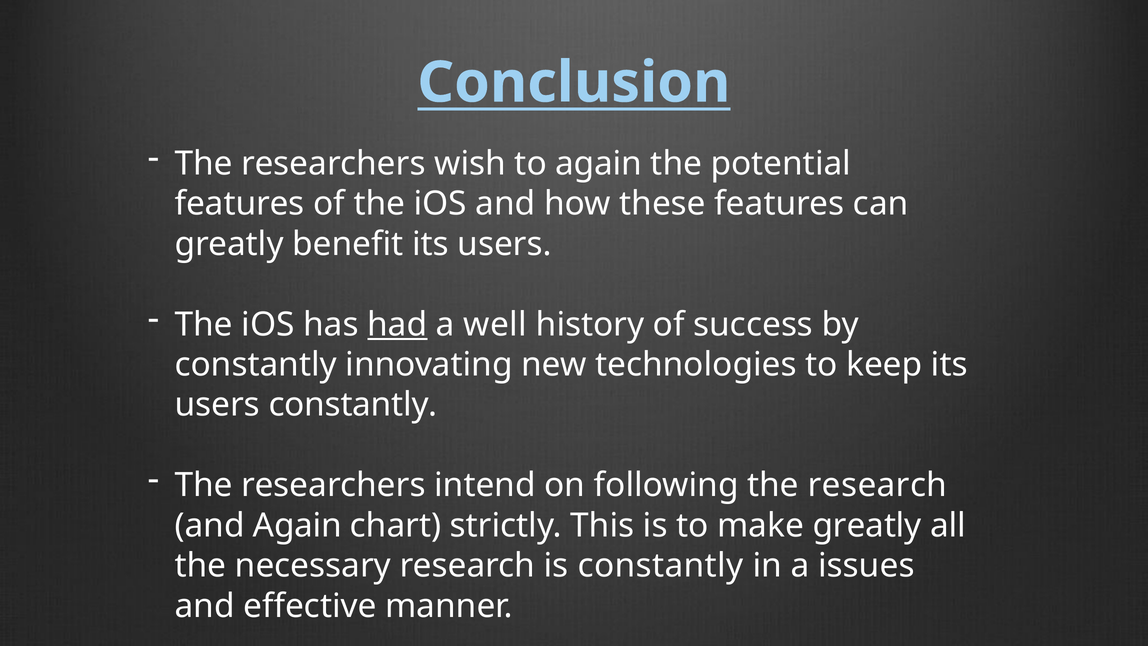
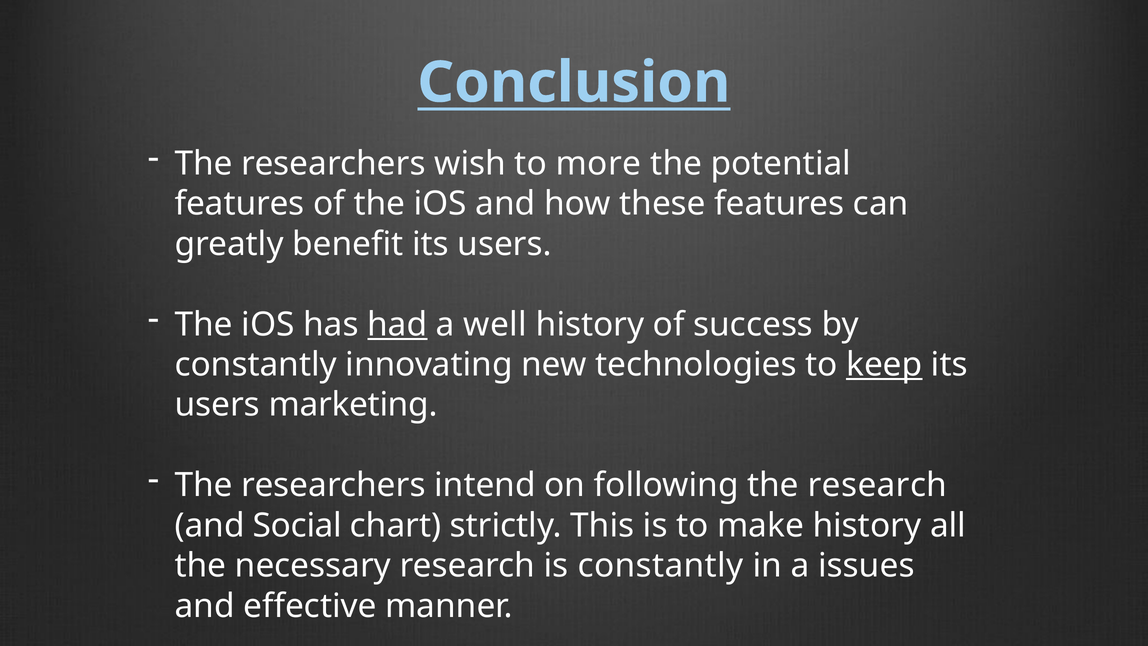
to again: again -> more (598, 164)
keep underline: none -> present (884, 365)
users constantly: constantly -> marketing (353, 405)
and Again: Again -> Social (297, 525)
make greatly: greatly -> history (867, 525)
